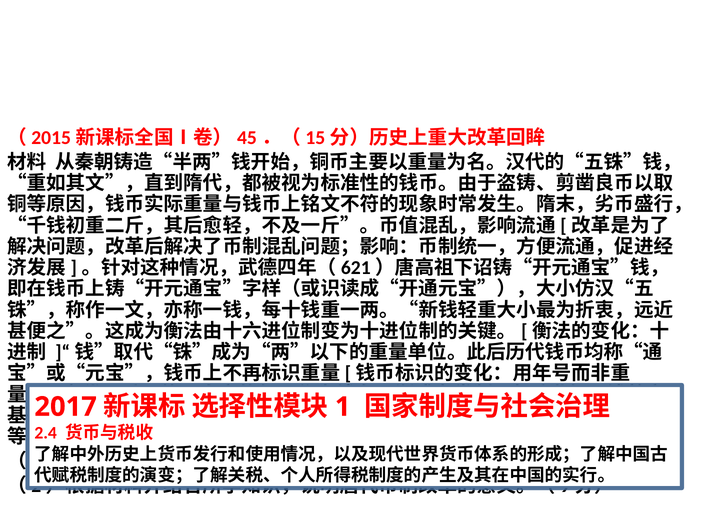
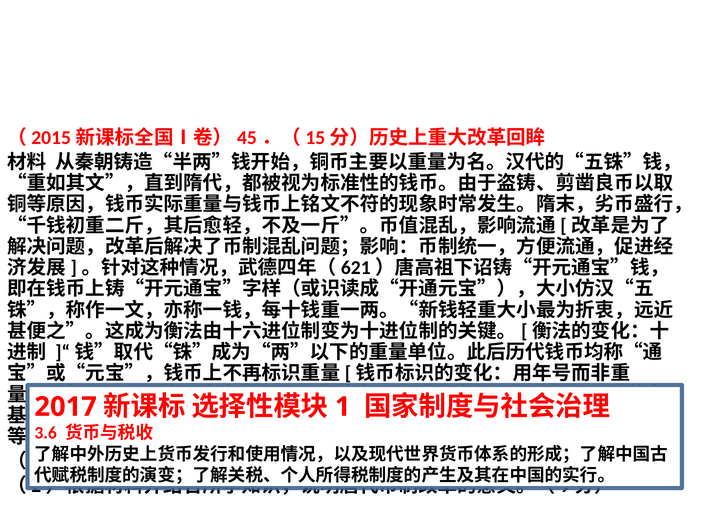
2.4: 2.4 -> 3.6 (46, 433)
